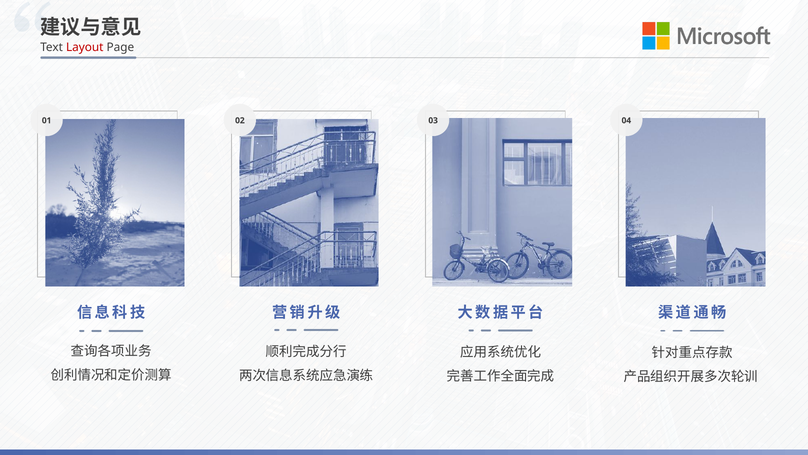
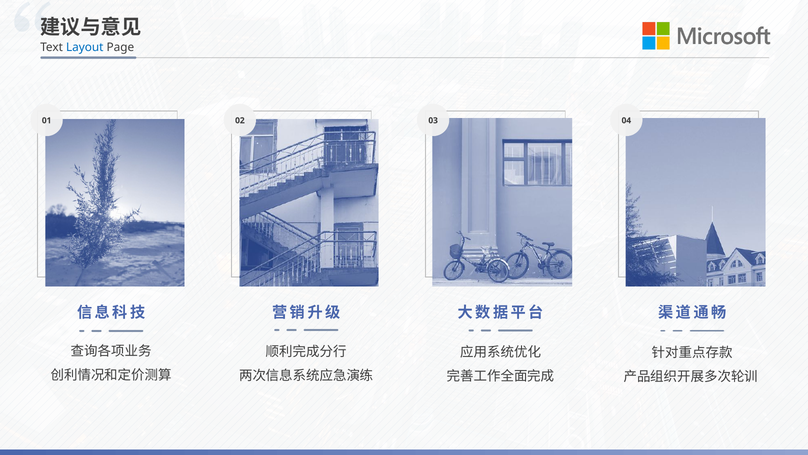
Layout colour: red -> blue (85, 47)
